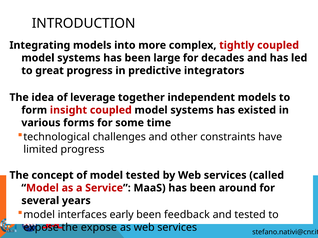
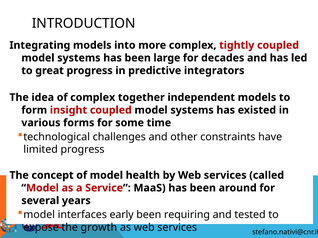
of leverage: leverage -> complex (93, 98)
model tested: tested -> health (143, 176)
feedback: feedback -> requiring (187, 215)
the expose: expose -> growth (99, 228)
